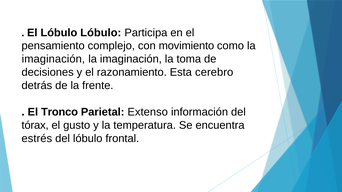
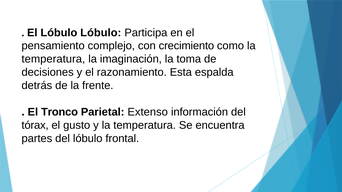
movimiento: movimiento -> crecimiento (186, 46)
imaginación: imaginación -> temperatura (53, 59)
cerebro: cerebro -> espalda (214, 72)
estrés: estrés -> partes (37, 139)
